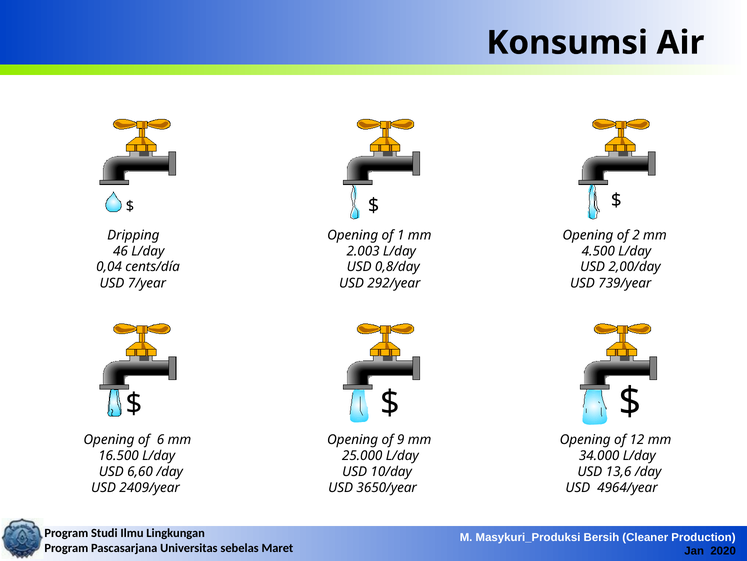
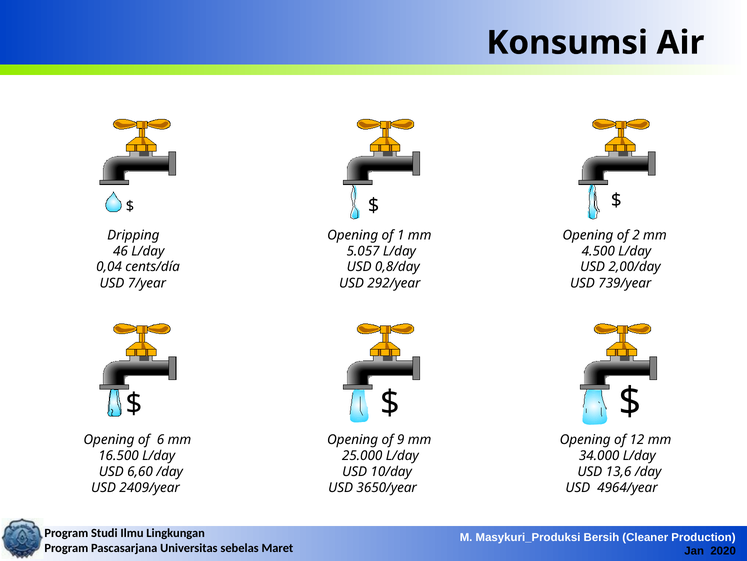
2.003: 2.003 -> 5.057 (363, 251)
